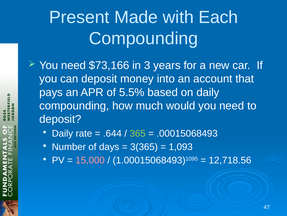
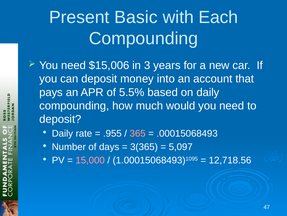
Made: Made -> Basic (136, 17)
$73,166: $73,166 -> $15,006 (109, 65)
.644: .644 -> .955 (112, 133)
365 colour: light green -> pink (138, 133)
1,093: 1,093 -> 5,097 (181, 146)
